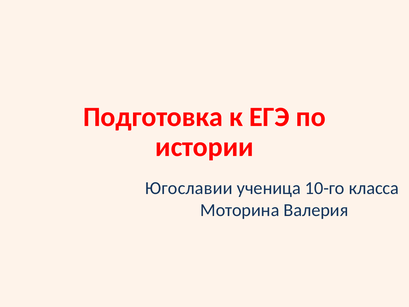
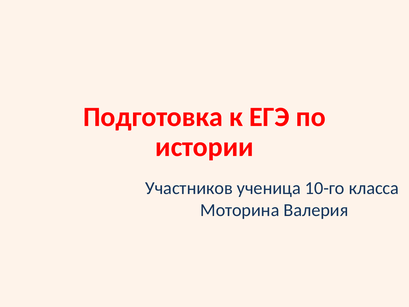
Югославии: Югославии -> Участников (189, 188)
